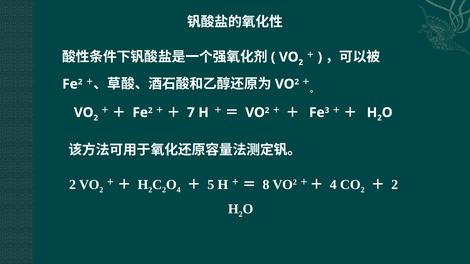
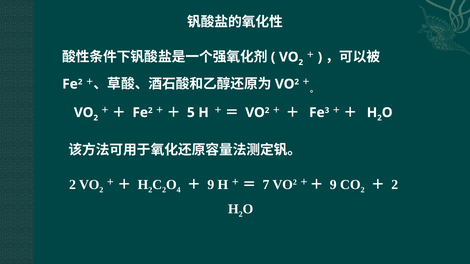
7: 7 -> 5 (191, 113)
5: 5 -> 9 (211, 185)
8: 8 -> 7 (266, 185)
4: 4 -> 9 (333, 185)
